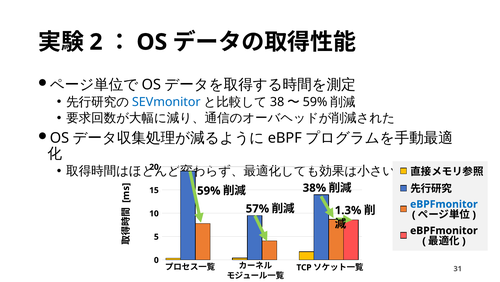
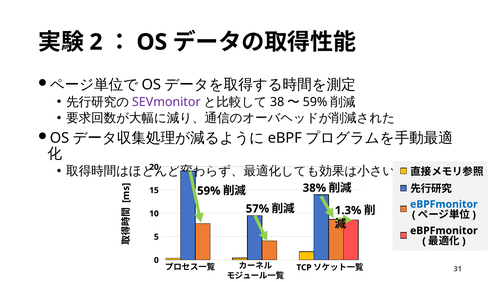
SEVmonitor colour: blue -> purple (166, 102)
